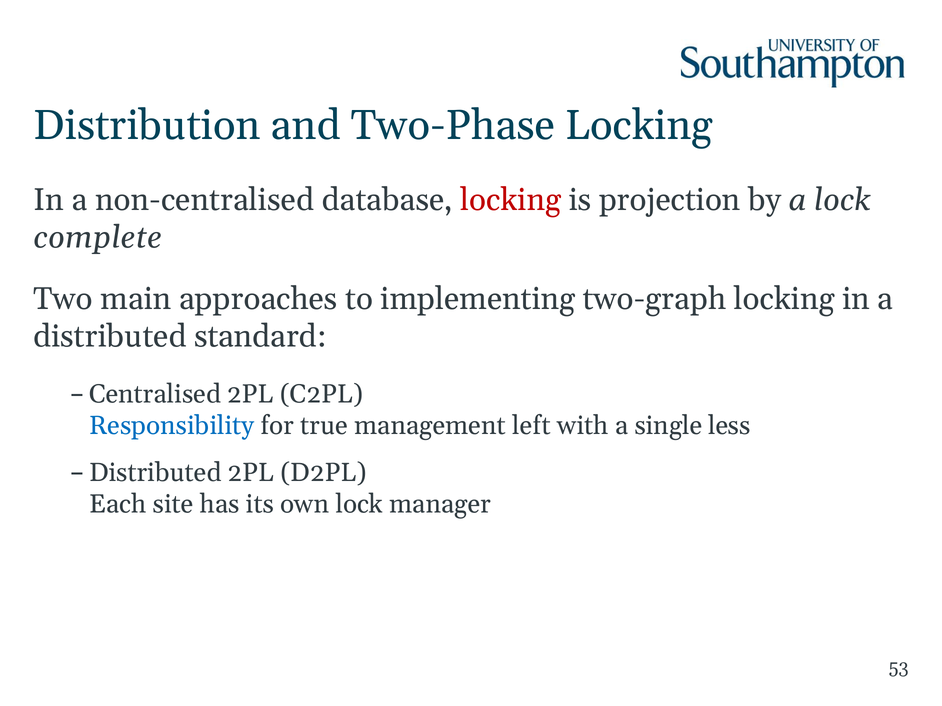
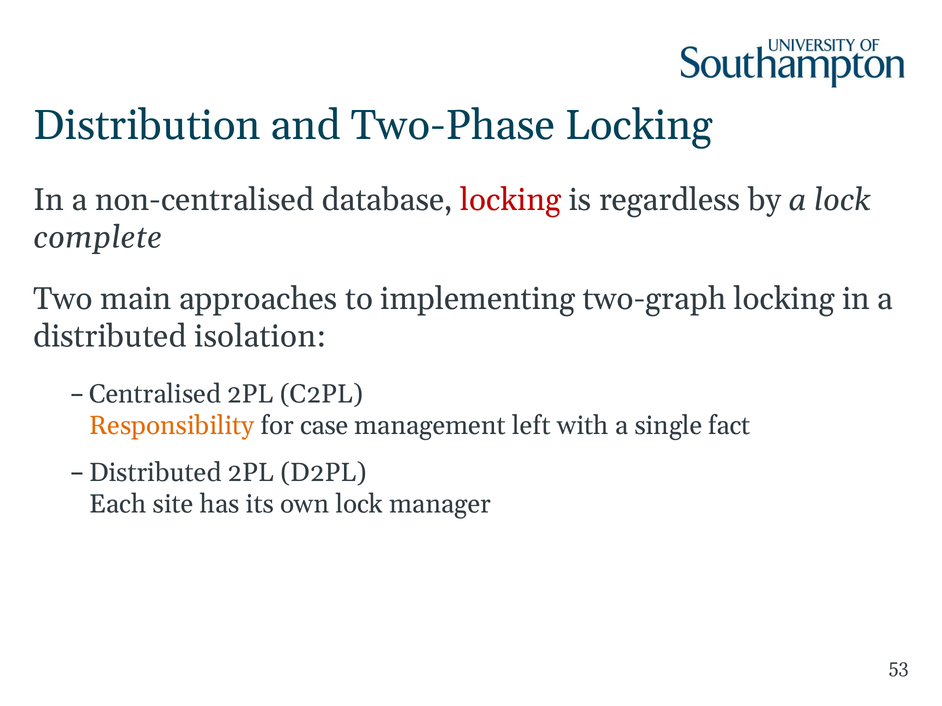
projection: projection -> regardless (670, 200)
standard: standard -> isolation (260, 337)
Responsibility colour: blue -> orange (172, 426)
true: true -> case (324, 426)
less: less -> fact (729, 426)
